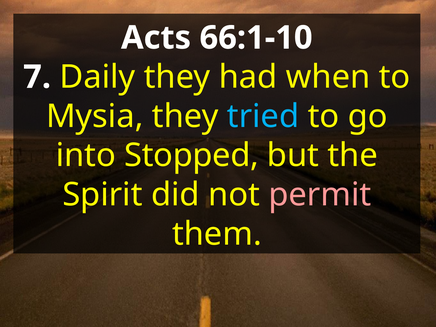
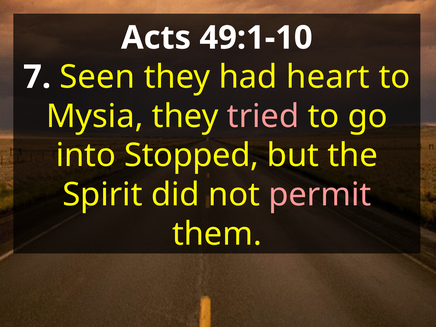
66:1-10: 66:1-10 -> 49:1-10 (256, 38)
Daily: Daily -> Seen (97, 77)
when: when -> heart (328, 77)
tried colour: light blue -> pink (263, 116)
